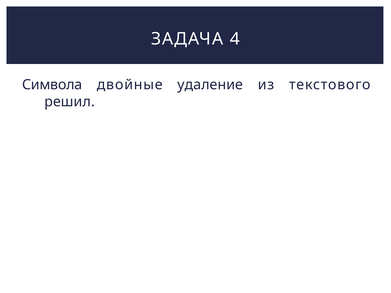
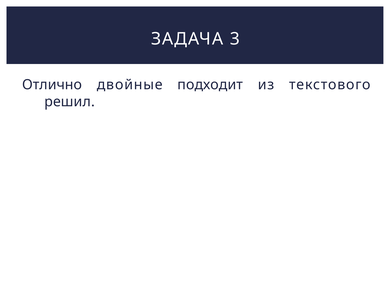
4: 4 -> 3 (235, 39)
Символа: Символа -> Отлично (52, 85)
удаление: удаление -> подходит (210, 85)
